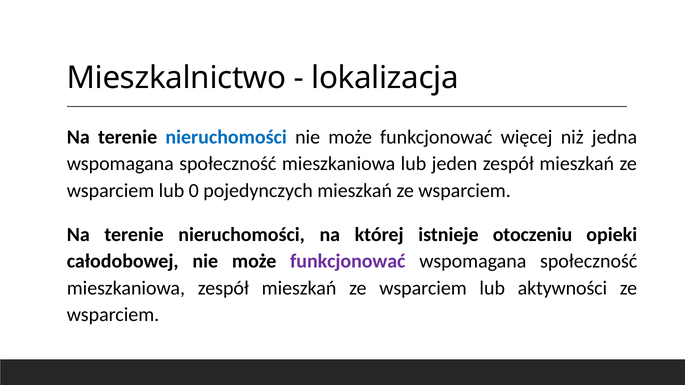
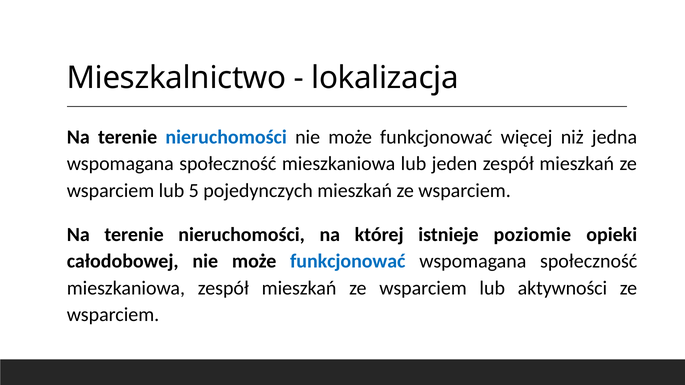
0: 0 -> 5 (194, 191)
otoczeniu: otoczeniu -> poziomie (532, 235)
funkcjonować colour: purple -> blue (348, 261)
